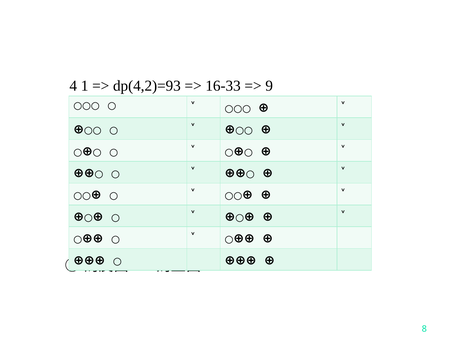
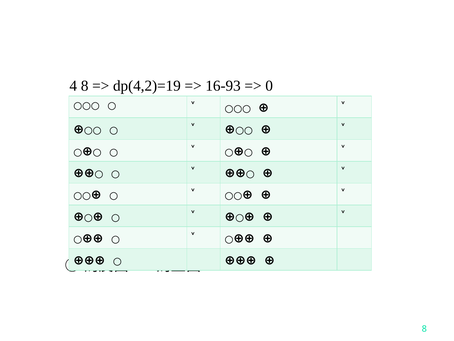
4 1: 1 -> 8 (85, 86)
dp(4,2)=93: dp(4,2)=93 -> dp(4,2)=19 (147, 86)
16-33: 16-33 -> 16-93 (223, 86)
9: 9 -> 0 (269, 86)
